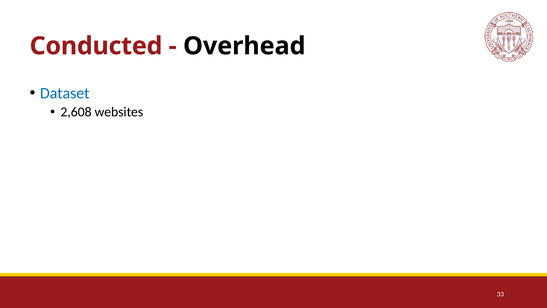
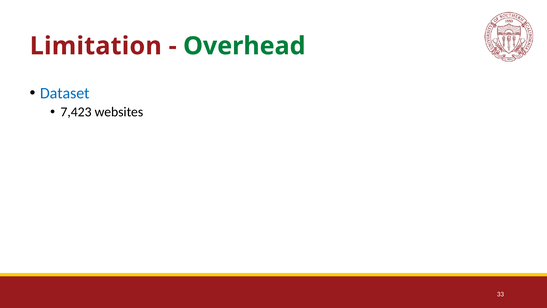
Conducted: Conducted -> Limitation (96, 46)
Overhead colour: black -> green (244, 46)
2,608: 2,608 -> 7,423 (76, 112)
